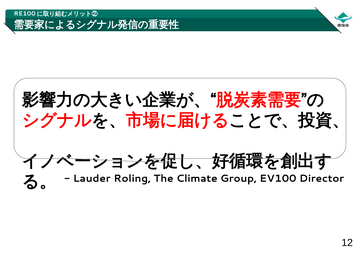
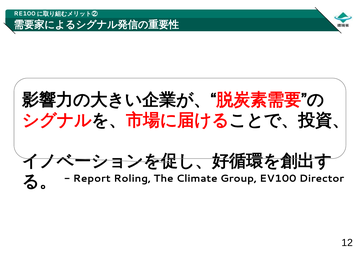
Lauder: Lauder -> Report (92, 179)
